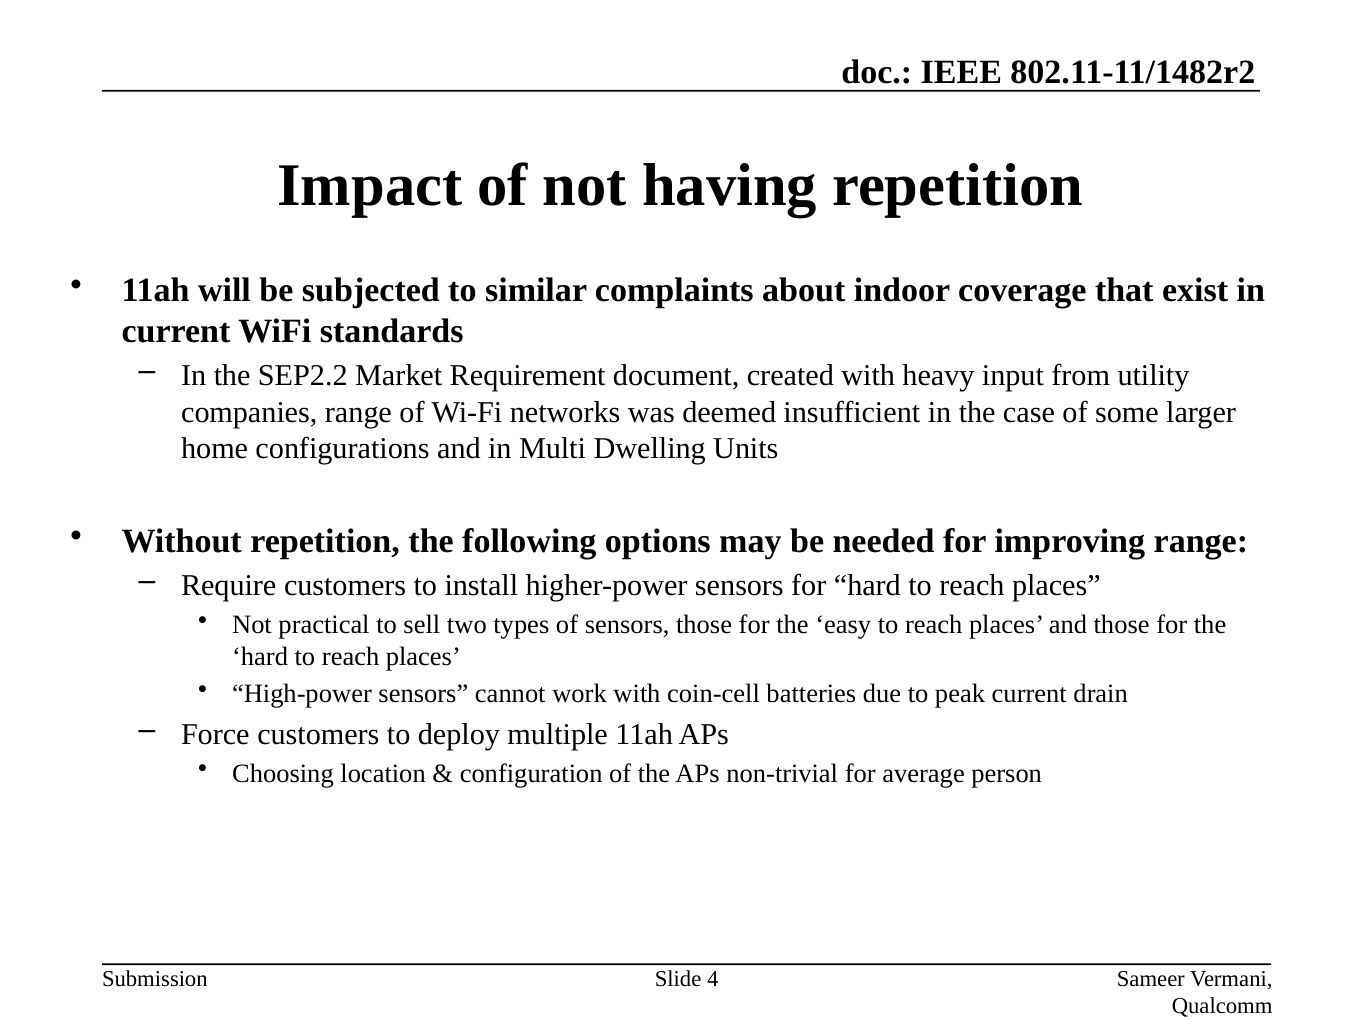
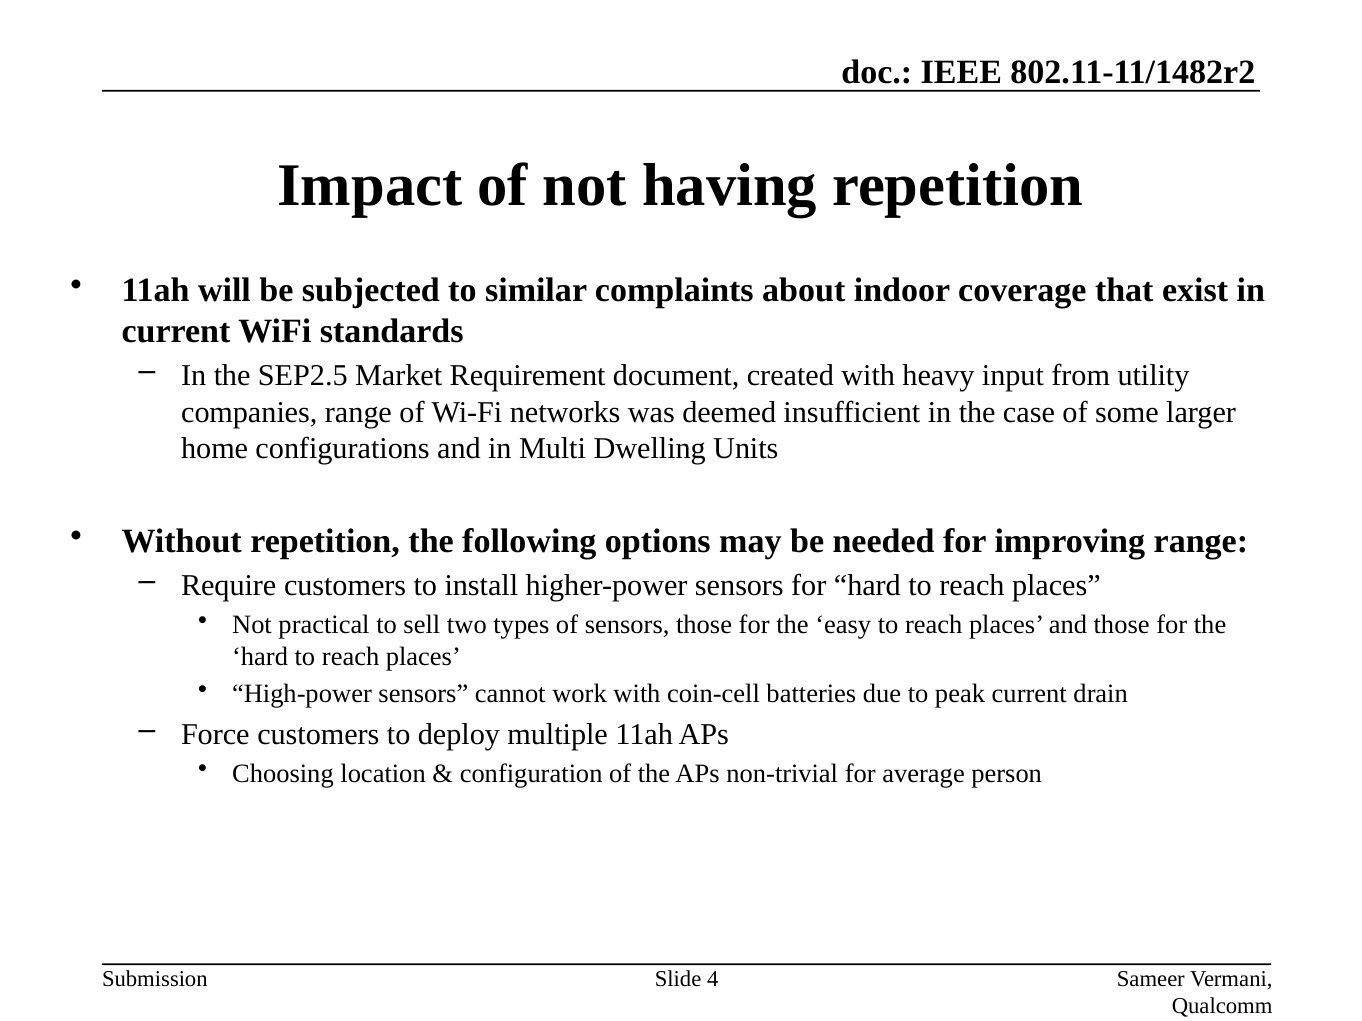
SEP2.2: SEP2.2 -> SEP2.5 (303, 376)
